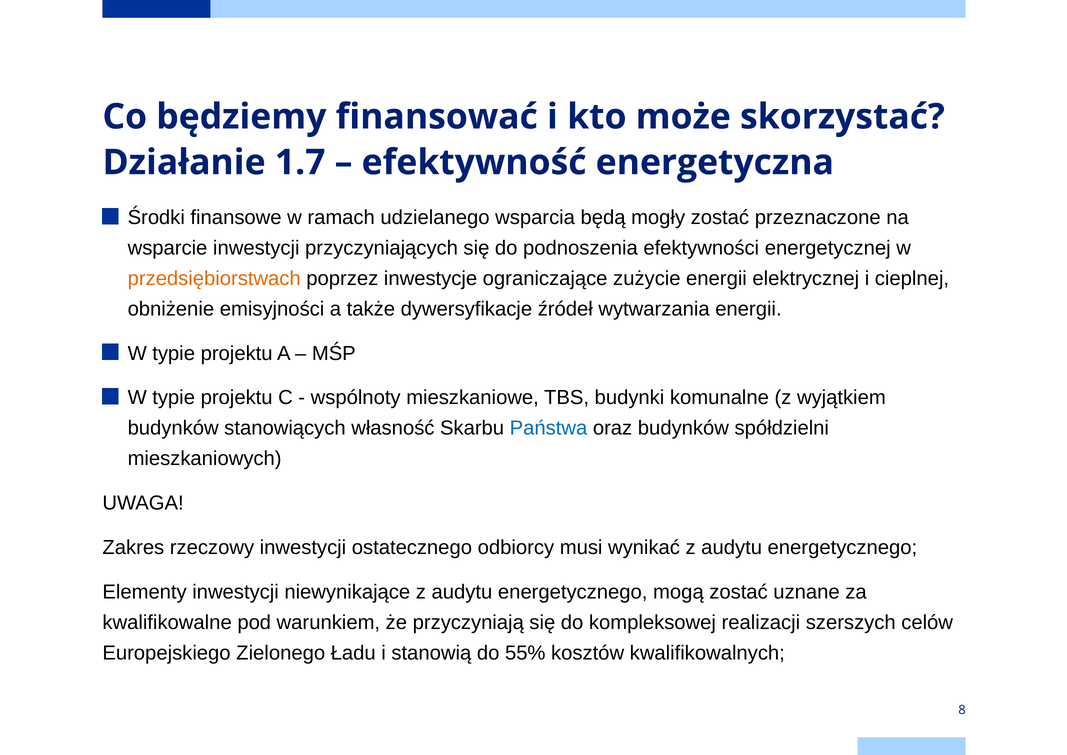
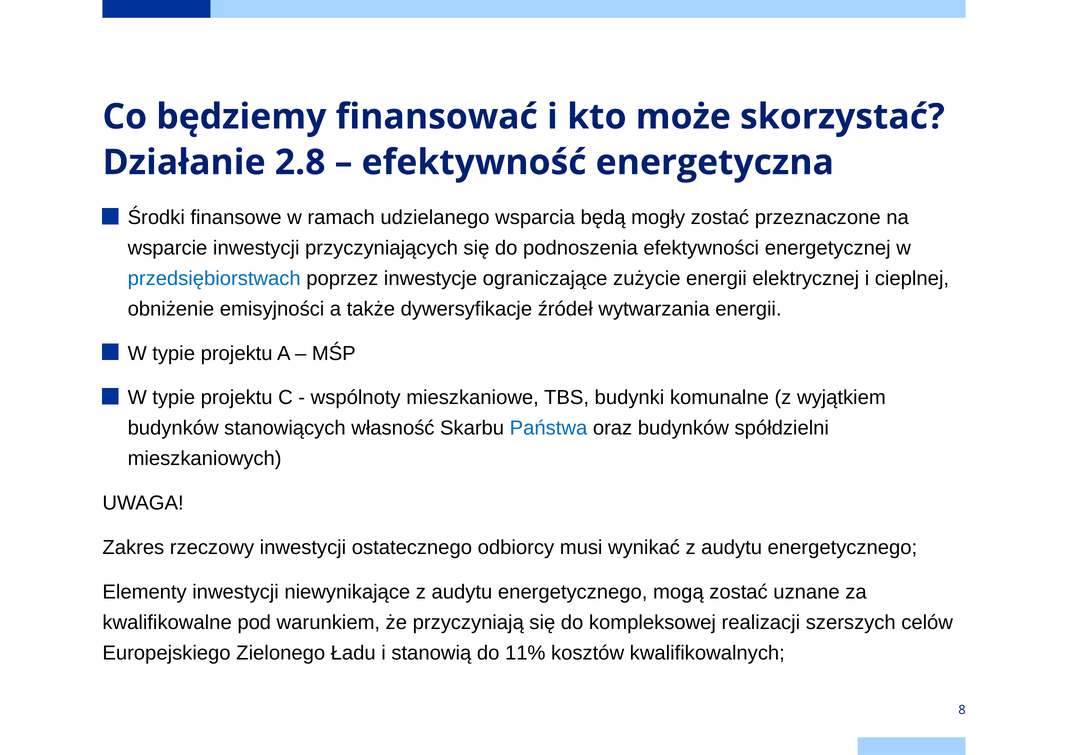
1.7: 1.7 -> 2.8 (300, 162)
przedsiębiorstwach colour: orange -> blue (214, 278)
55%: 55% -> 11% (525, 653)
